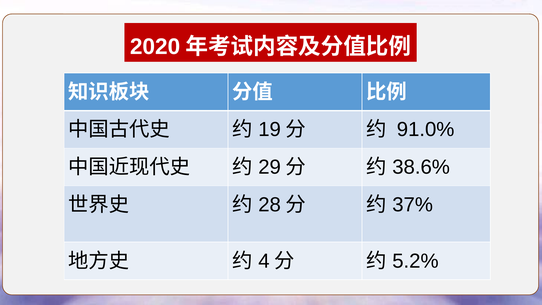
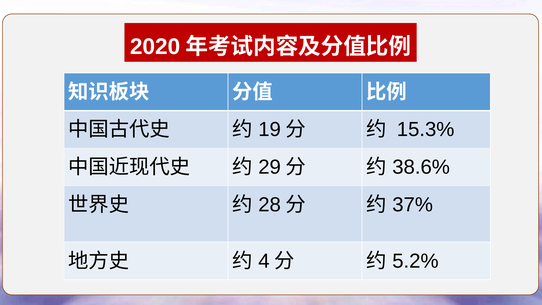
91.0%: 91.0% -> 15.3% (426, 130)
